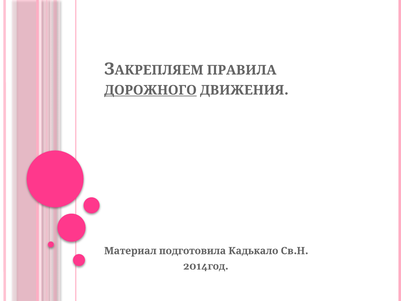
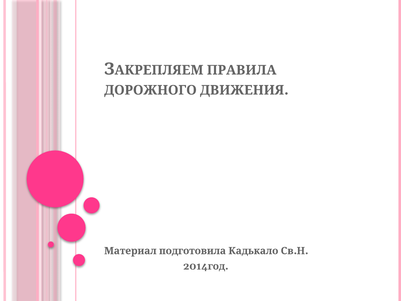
ДОРОЖНОГО underline: present -> none (150, 90)
